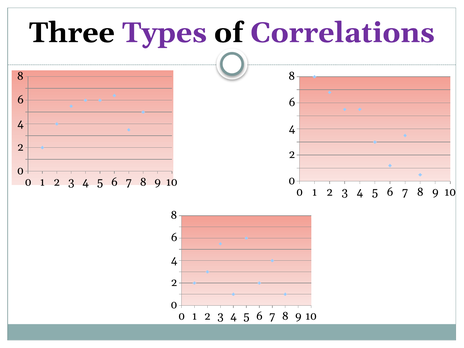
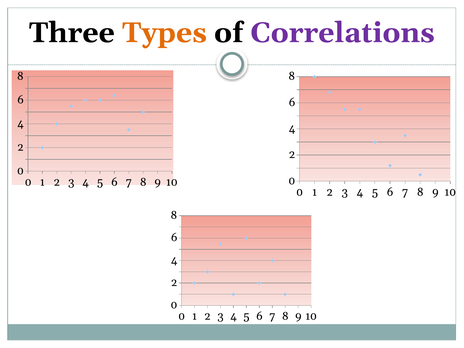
Types colour: purple -> orange (164, 33)
